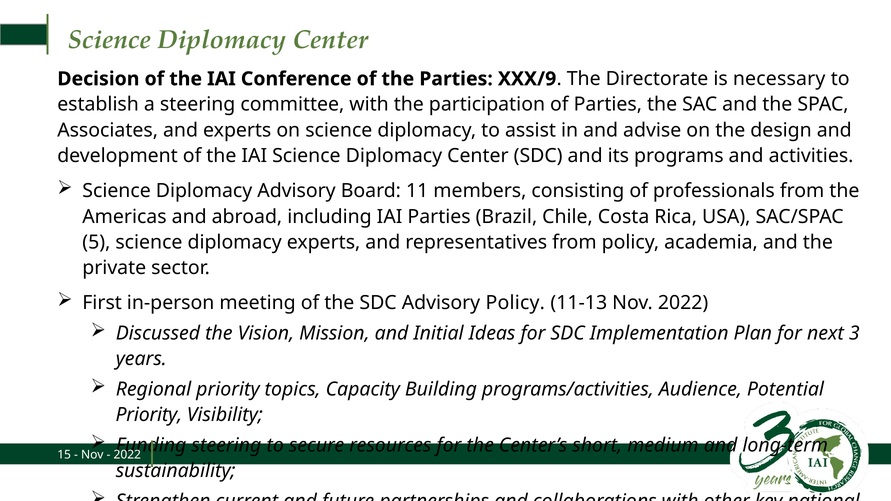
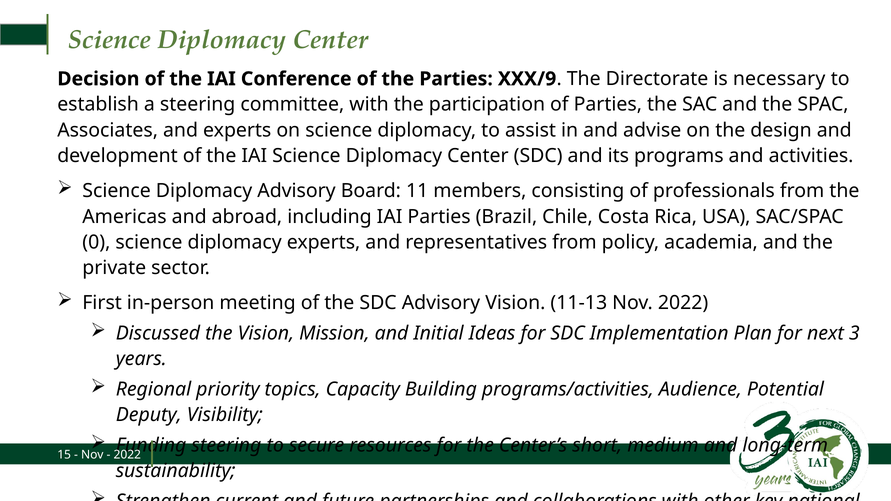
5: 5 -> 0 (96, 242)
Advisory Policy: Policy -> Vision (515, 303)
Priority: Priority -> Deputy (149, 415)
